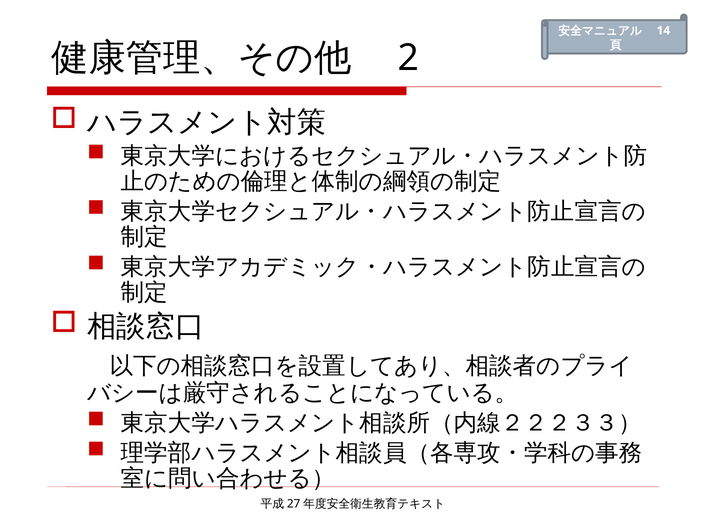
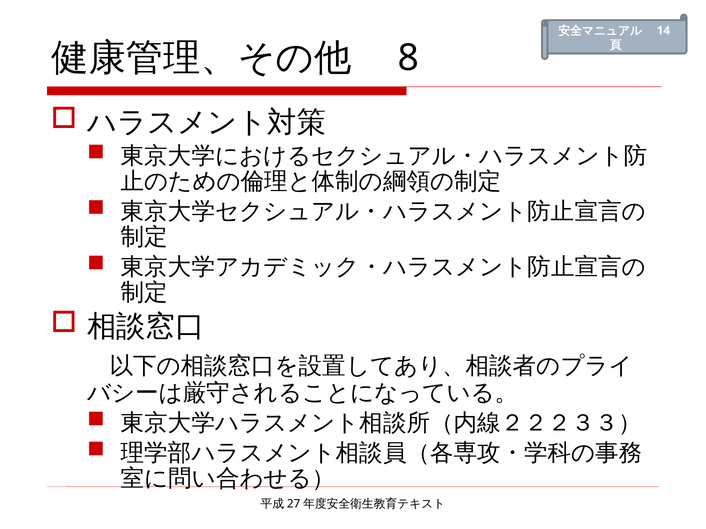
2: 2 -> 8 (408, 58)
